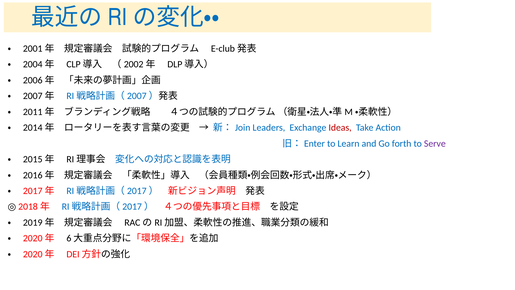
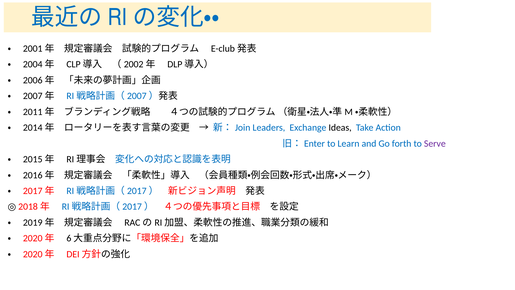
Ideas colour: red -> black (340, 128)
